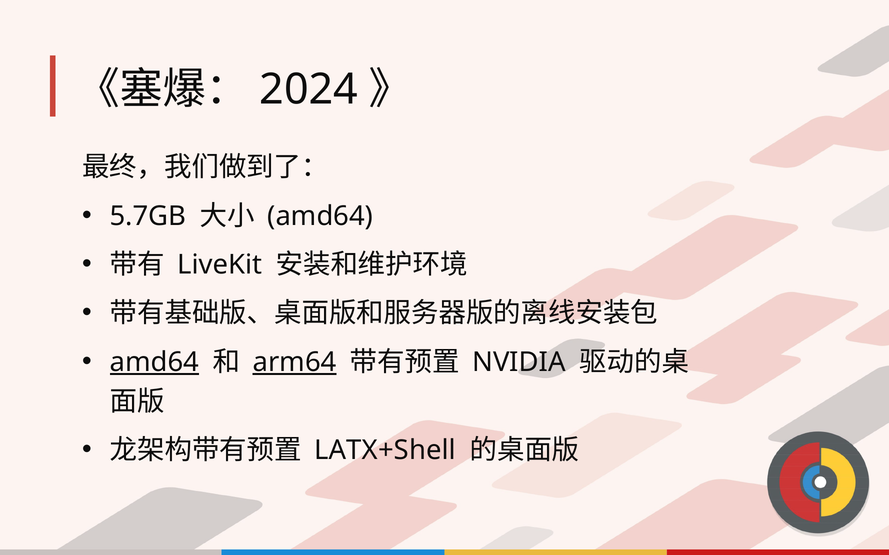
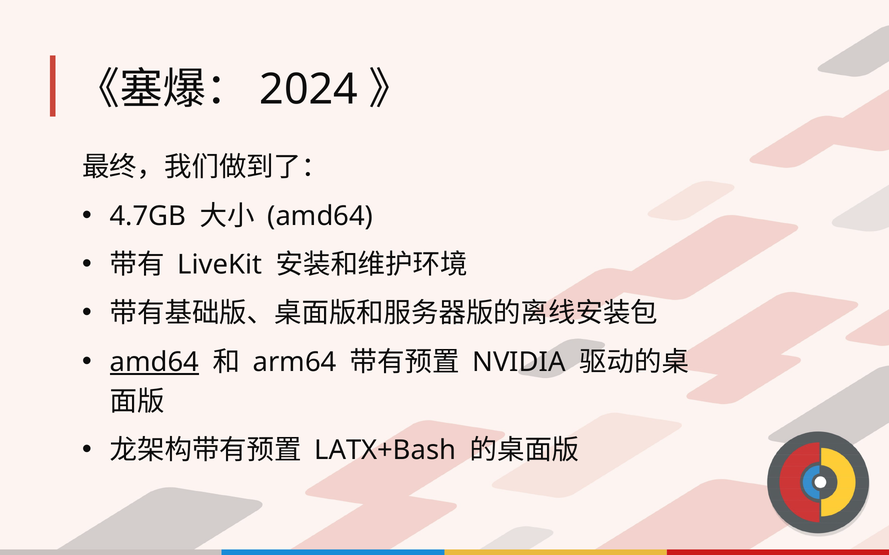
5.7GB: 5.7GB -> 4.7GB (148, 216)
arm64 underline: present -> none (295, 363)
LATX+Shell: LATX+Shell -> LATX+Bash (385, 451)
